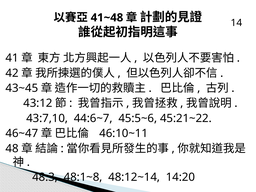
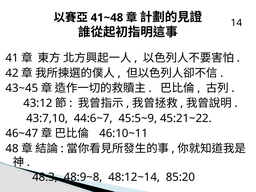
45:5~6: 45:5~6 -> 45:5~9 (138, 118)
48:1~8: 48:1~8 -> 48:9~8 (83, 177)
14:20: 14:20 -> 85:20 (180, 177)
